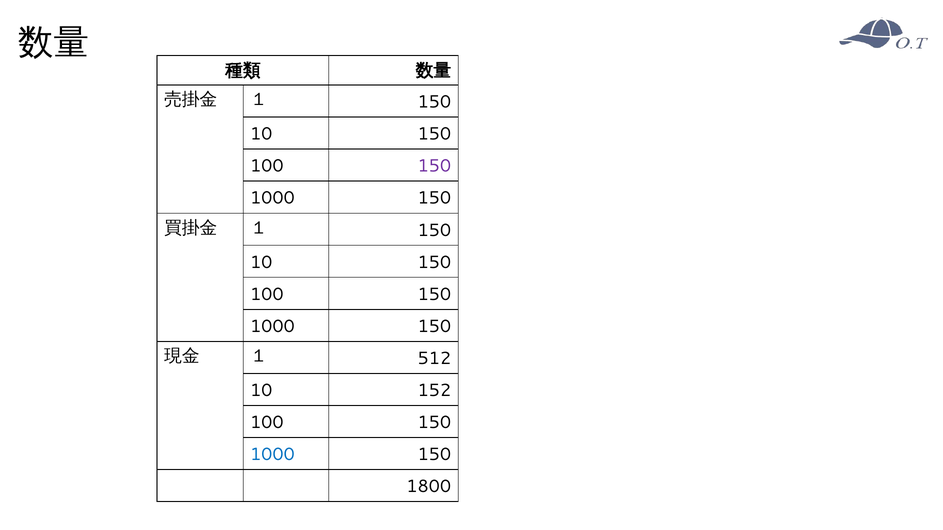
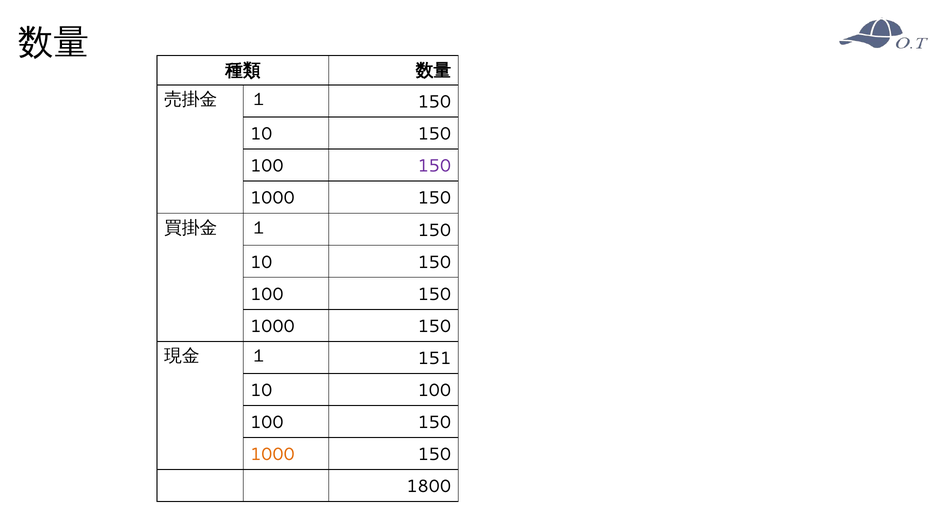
512: 512 -> 151 (434, 359)
10 152: 152 -> 100 (434, 391)
1000 colour: blue -> orange (272, 455)
